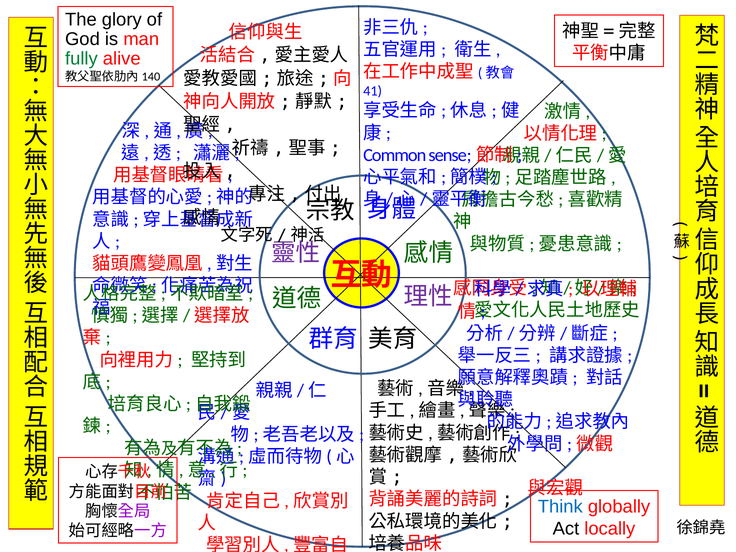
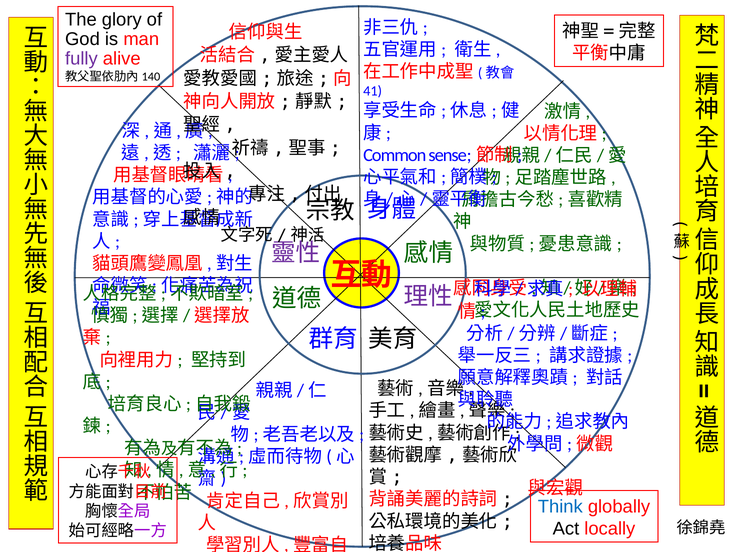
fully colour: green -> purple (81, 59)
